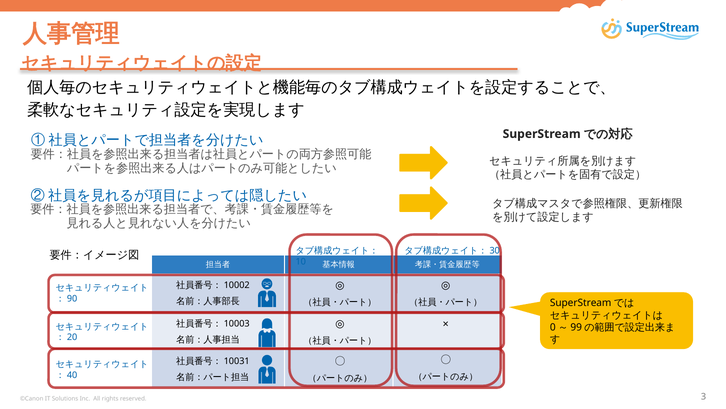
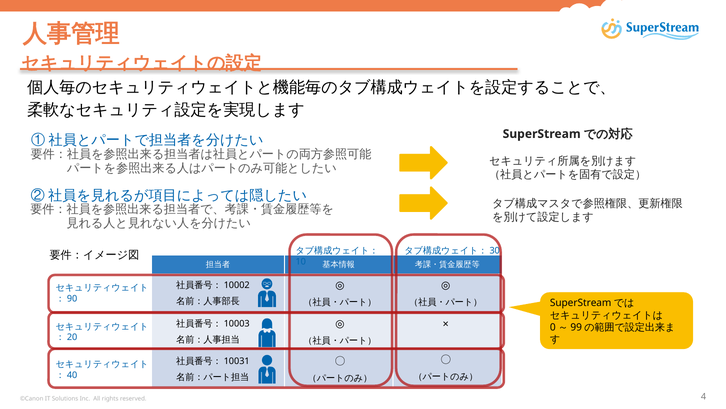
3: 3 -> 4 (704, 396)
